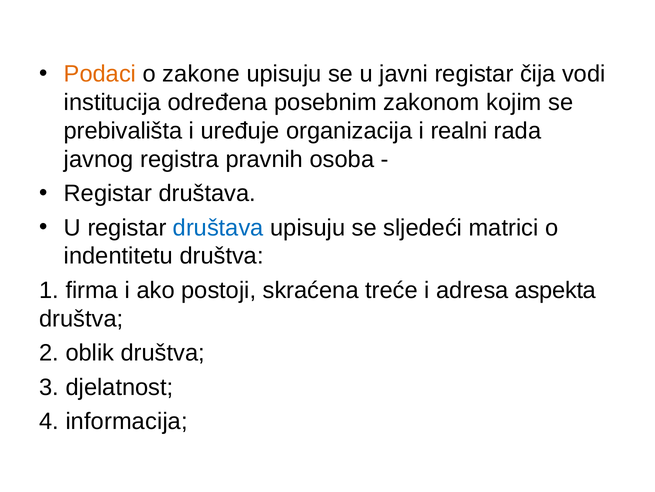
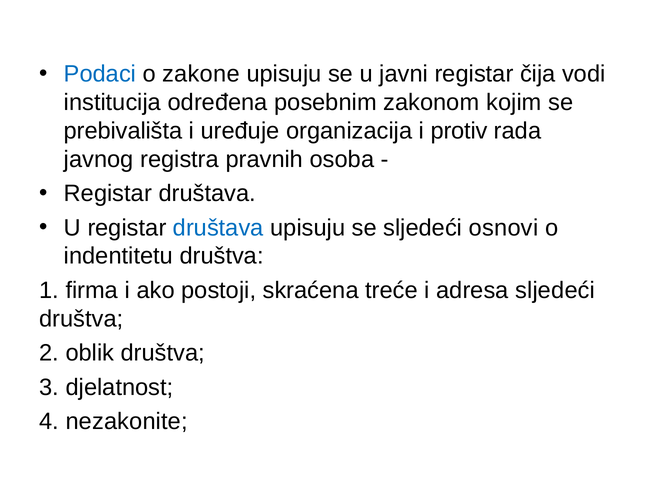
Podaci colour: orange -> blue (100, 74)
realni: realni -> protiv (459, 131)
matrici: matrici -> osnovi (504, 227)
adresa aspekta: aspekta -> sljedeći (555, 290)
informacija: informacija -> nezakonite (127, 421)
